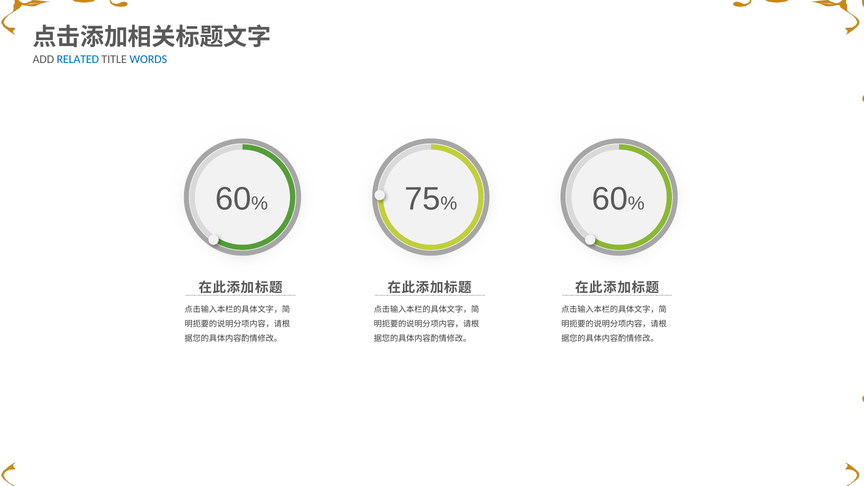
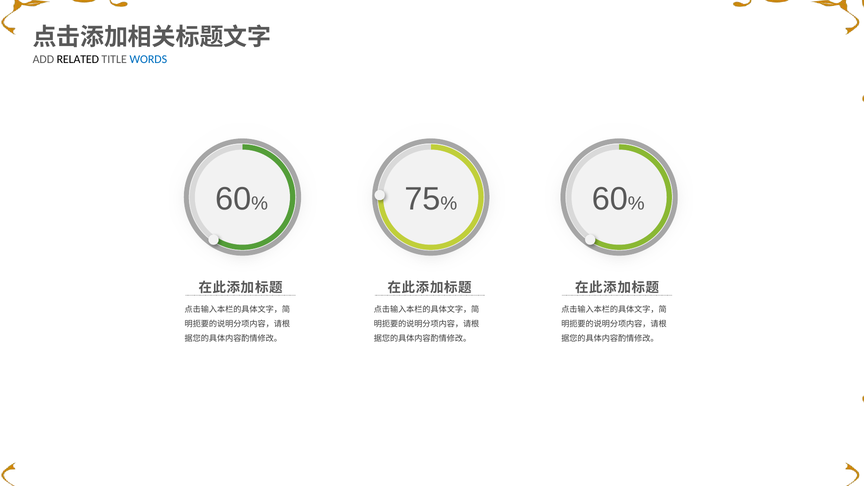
RELATED colour: blue -> black (78, 59)
